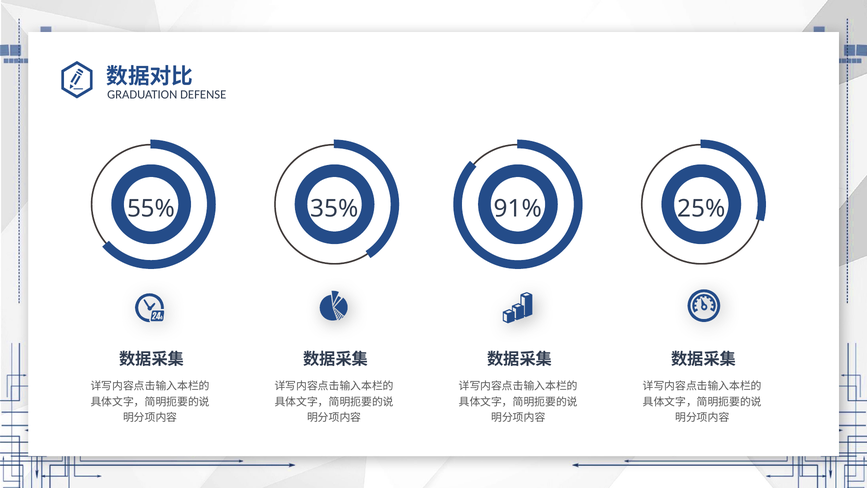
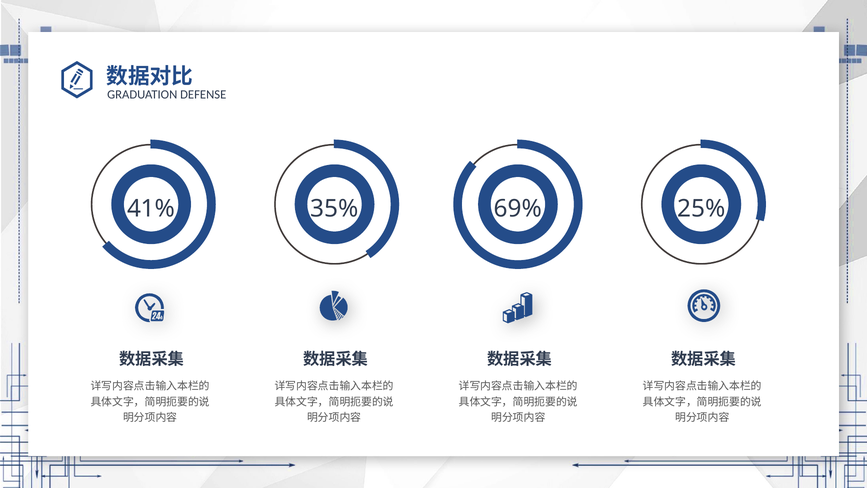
55%: 55% -> 41% (151, 209)
91%: 91% -> 69% (518, 209)
